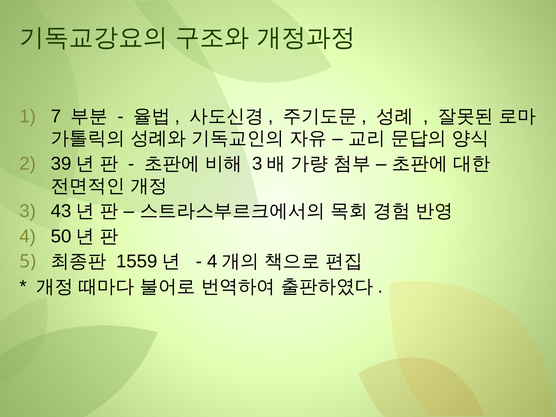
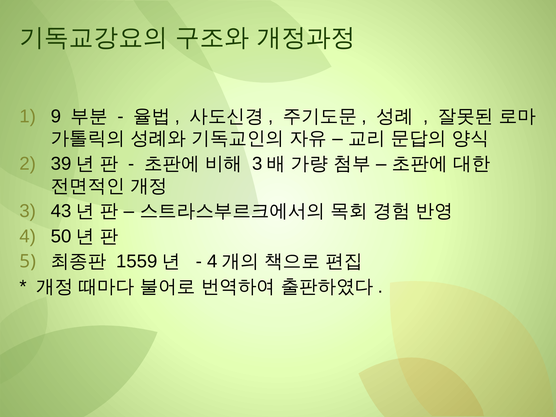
7: 7 -> 9 (56, 116)
